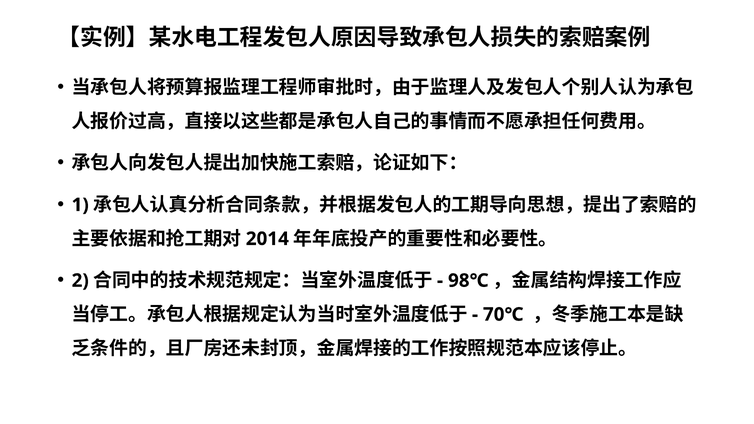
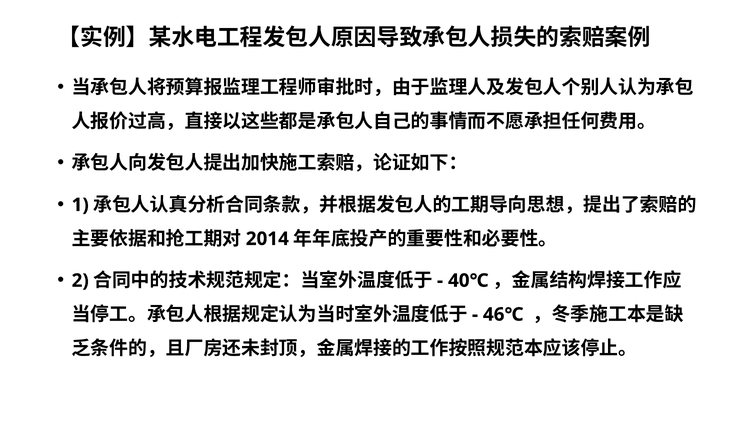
98℃: 98℃ -> 40℃ (468, 281)
70℃: 70℃ -> 46℃ (503, 315)
